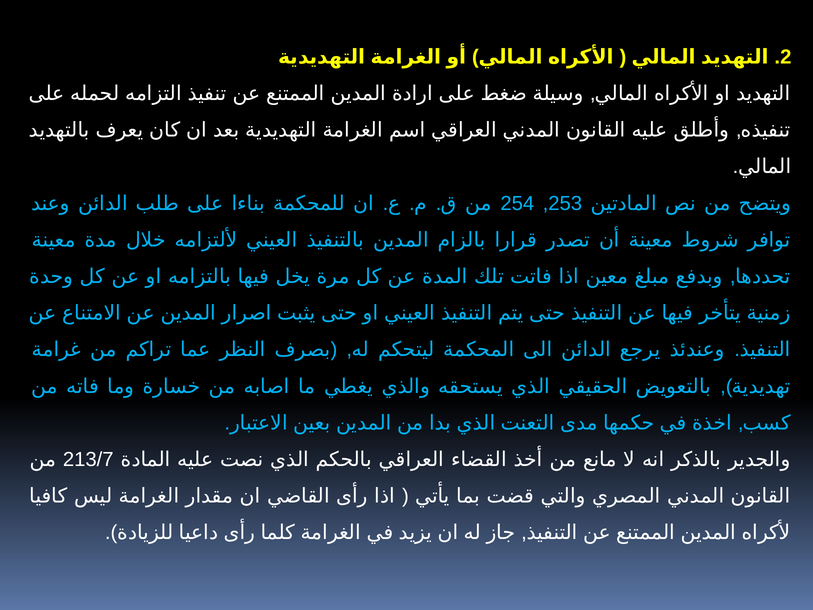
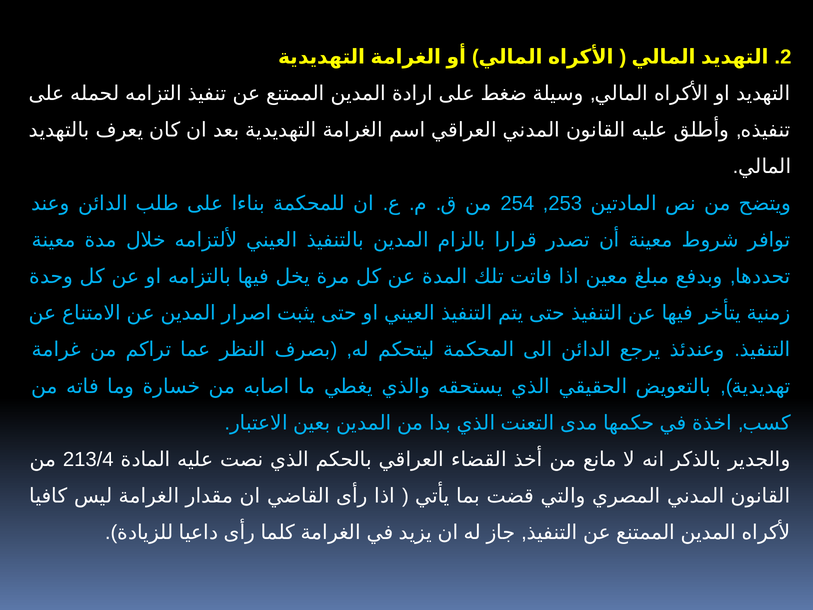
213/7: 213/7 -> 213/4 (88, 459)
